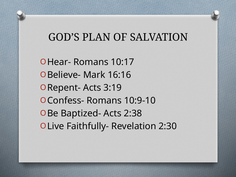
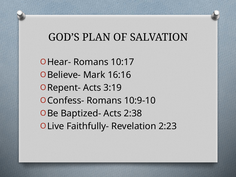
2:30: 2:30 -> 2:23 (168, 126)
